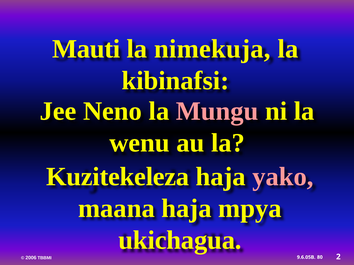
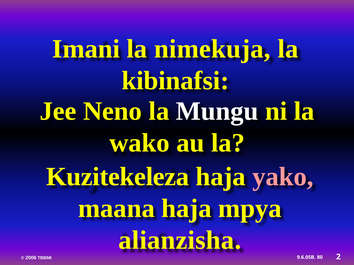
Mauti: Mauti -> Imani (86, 49)
Mungu colour: pink -> white (217, 111)
wenu: wenu -> wako (140, 143)
ukichagua: ukichagua -> alianzisha (180, 241)
